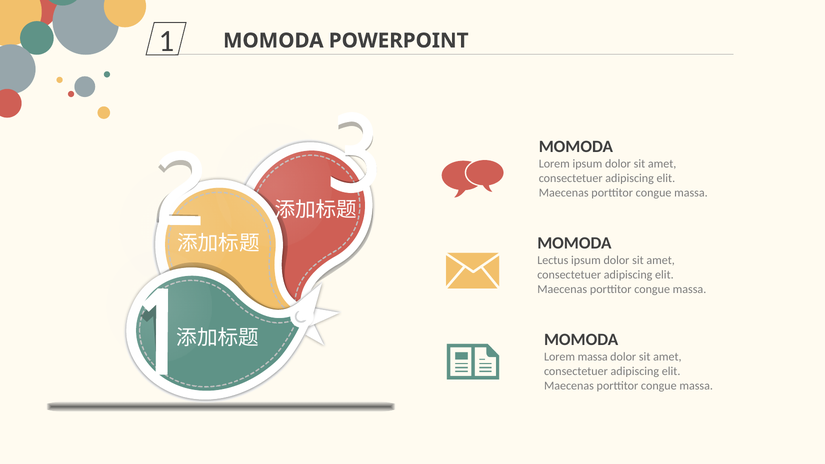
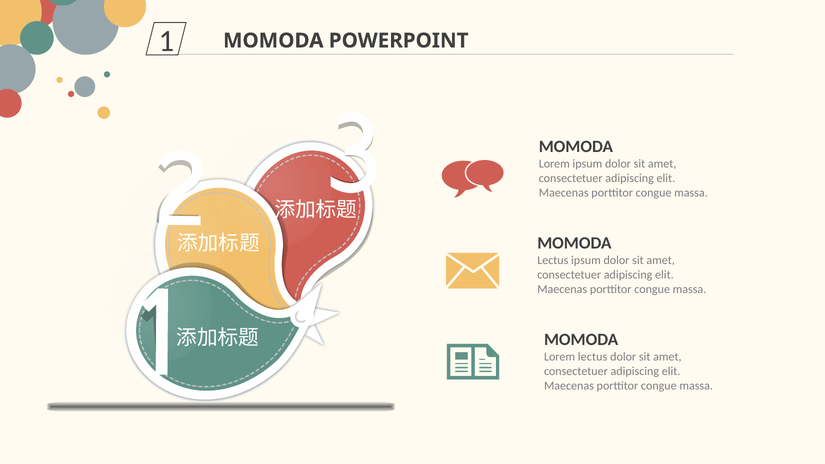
Lorem massa: massa -> lectus (593, 357)
